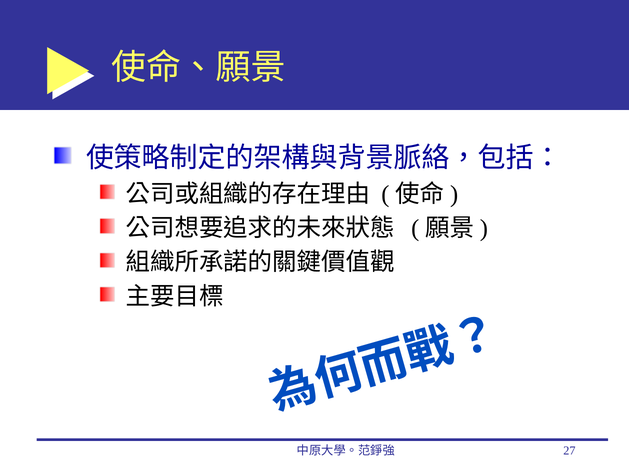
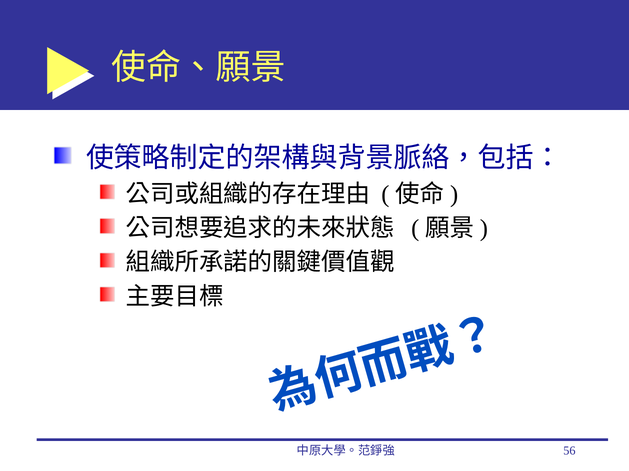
27: 27 -> 56 (569, 452)
